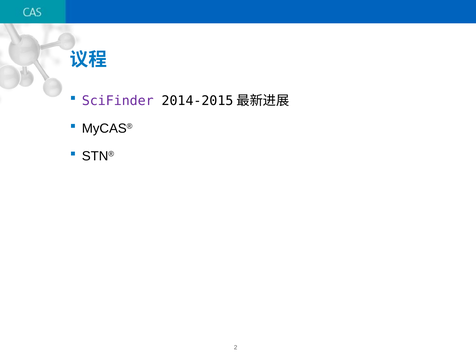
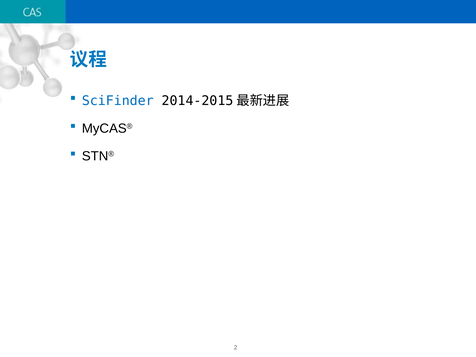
SciFinder colour: purple -> blue (118, 101)
